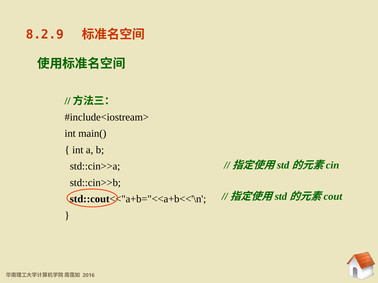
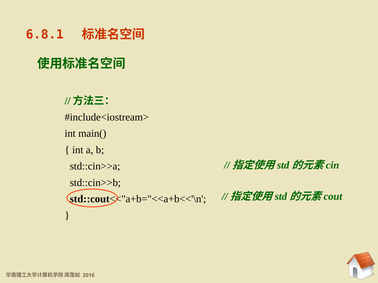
8.2.9: 8.2.9 -> 6.8.1 (45, 35)
